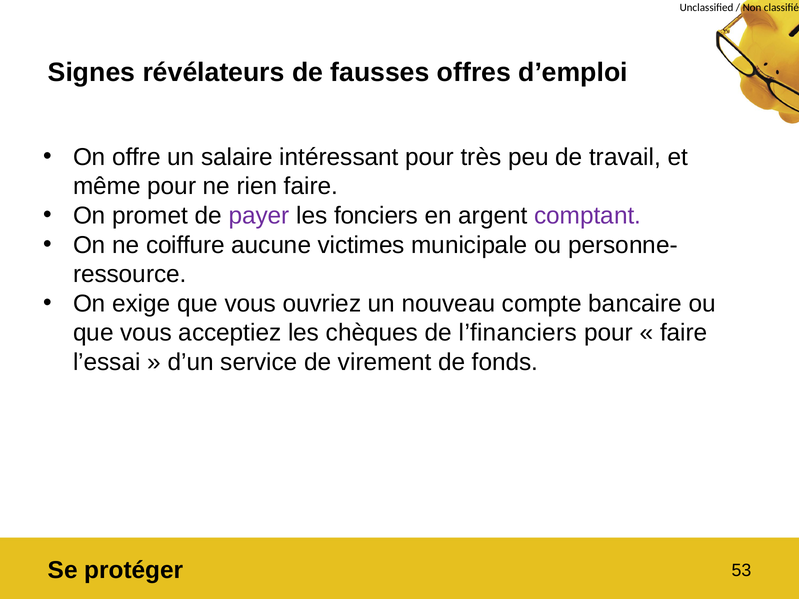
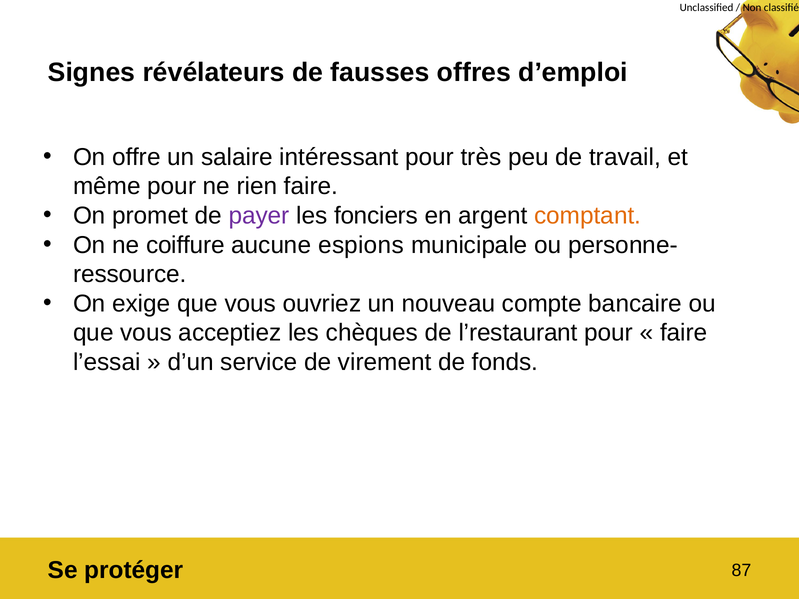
comptant colour: purple -> orange (588, 216)
victimes: victimes -> espions (361, 245)
l’financiers: l’financiers -> l’restaurant (518, 333)
53: 53 -> 87 (741, 571)
